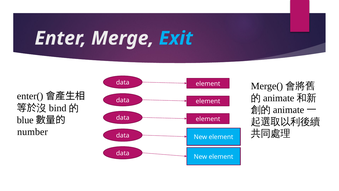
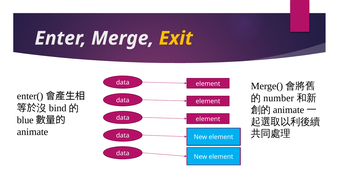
Exit colour: light blue -> yellow (176, 38)
animate: animate -> number (279, 98)
number: number -> animate (33, 132)
